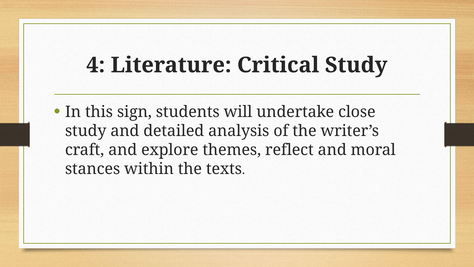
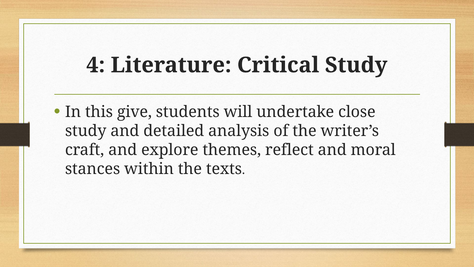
sign: sign -> give (134, 112)
